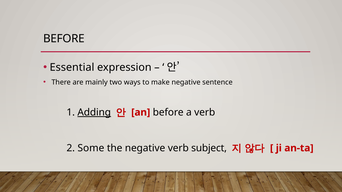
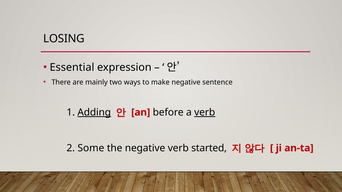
BEFORE: BEFORE -> LOSING (64, 39)
verb underline: none -> present (205, 113)
subject: subject -> started (209, 148)
